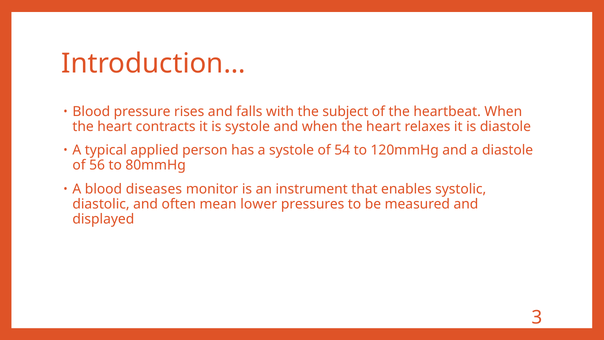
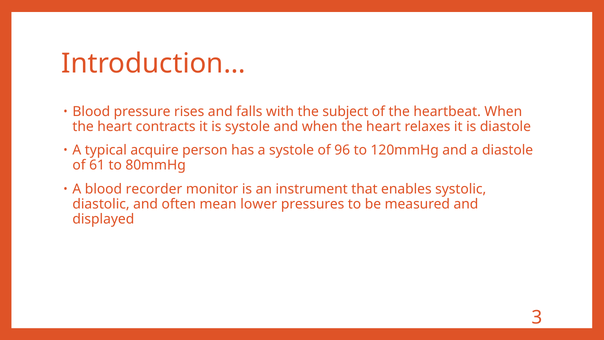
applied: applied -> acquire (155, 150)
54: 54 -> 96 (342, 150)
56: 56 -> 61 (97, 165)
diseases: diseases -> recorder (154, 189)
